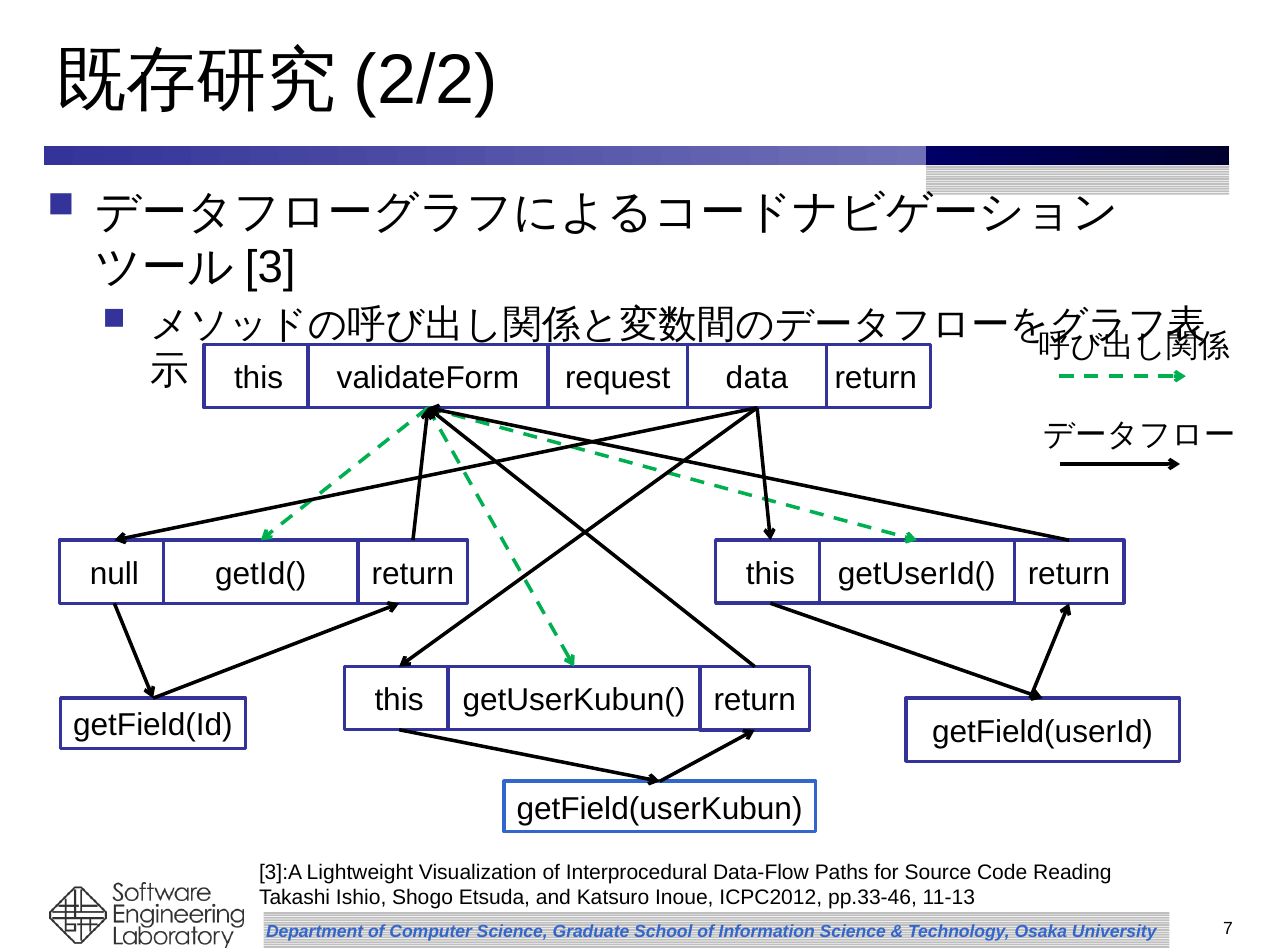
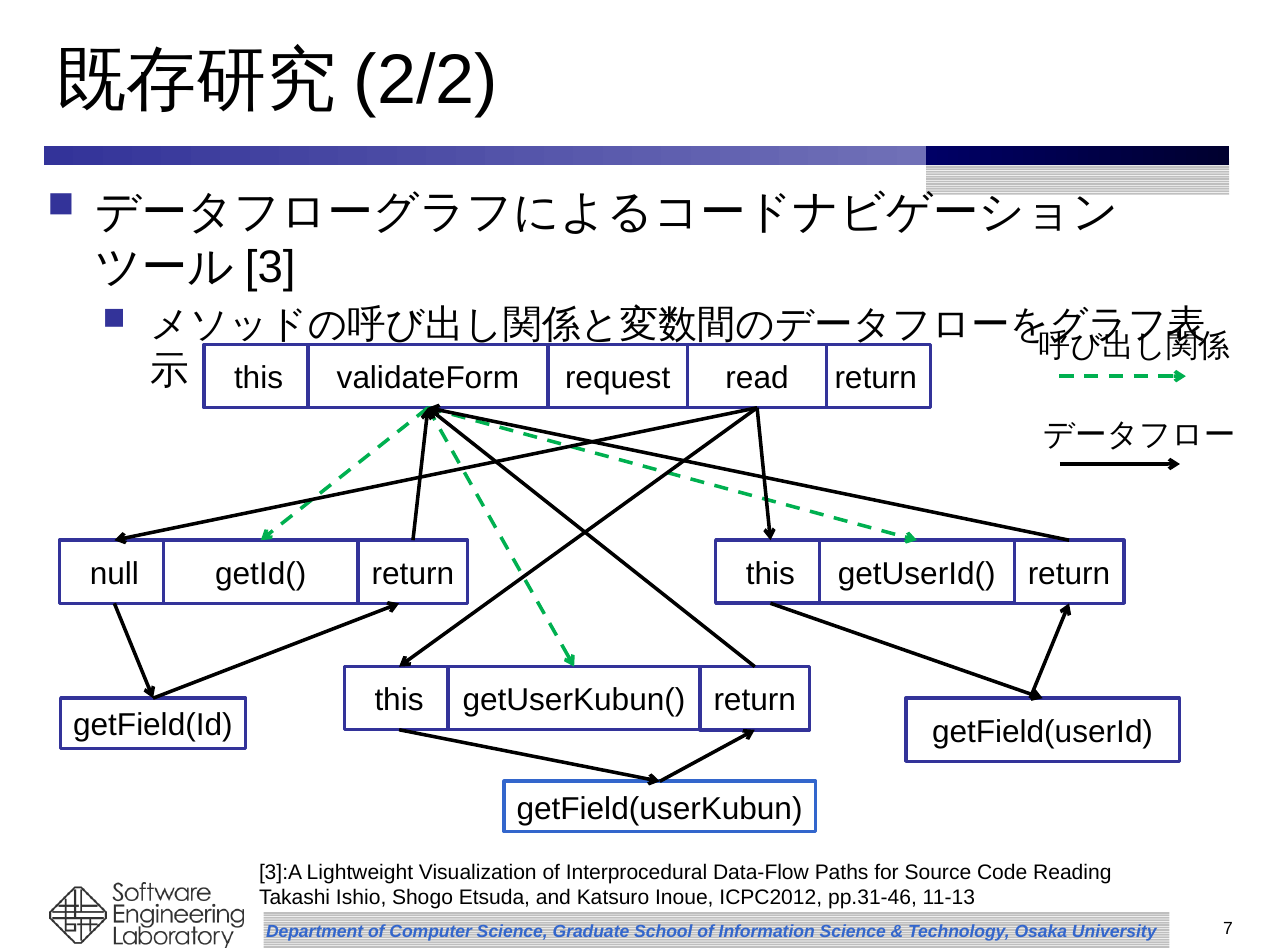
data: data -> read (757, 378)
pp.33-46: pp.33-46 -> pp.31-46 (873, 898)
